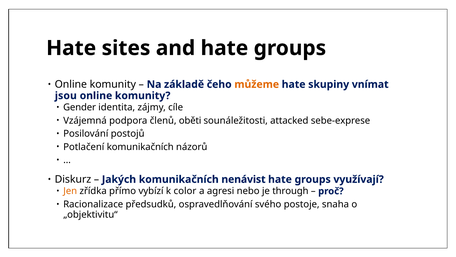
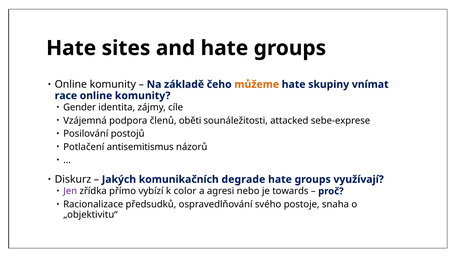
jsou: jsou -> race (66, 96)
Potlačení komunikačních: komunikačních -> antisemitismus (140, 147)
nenávist: nenávist -> degrade (243, 179)
Jen colour: orange -> purple (70, 191)
through: through -> towards (290, 191)
